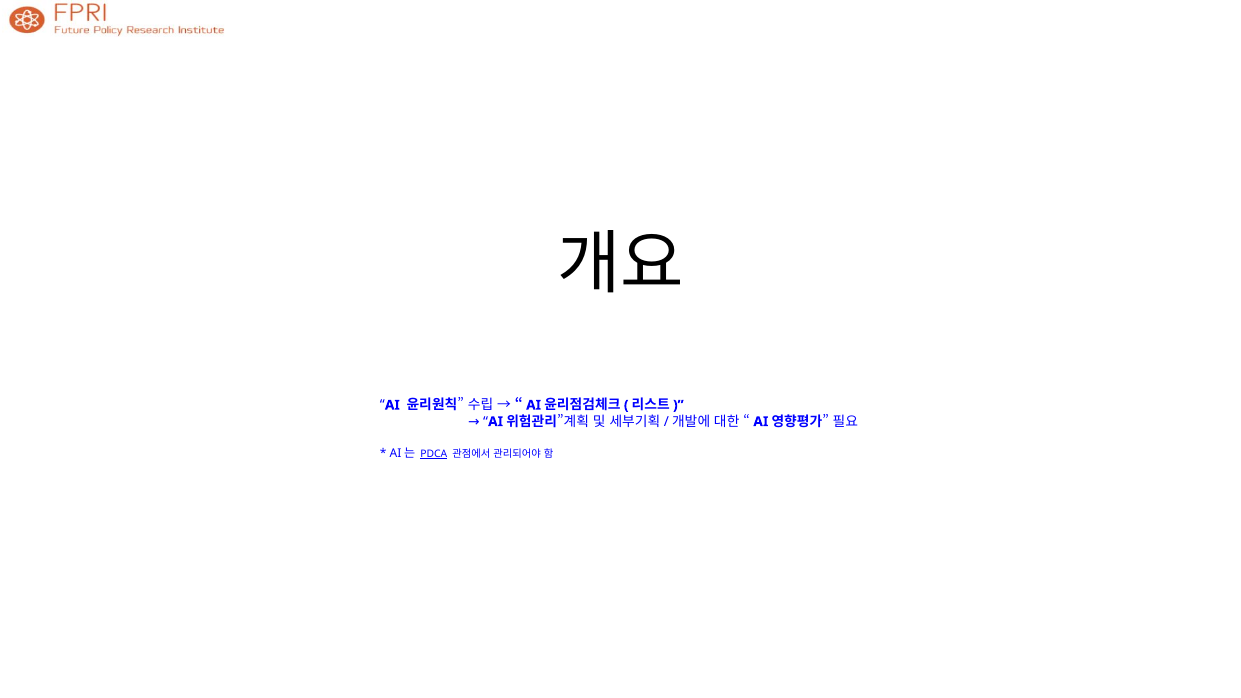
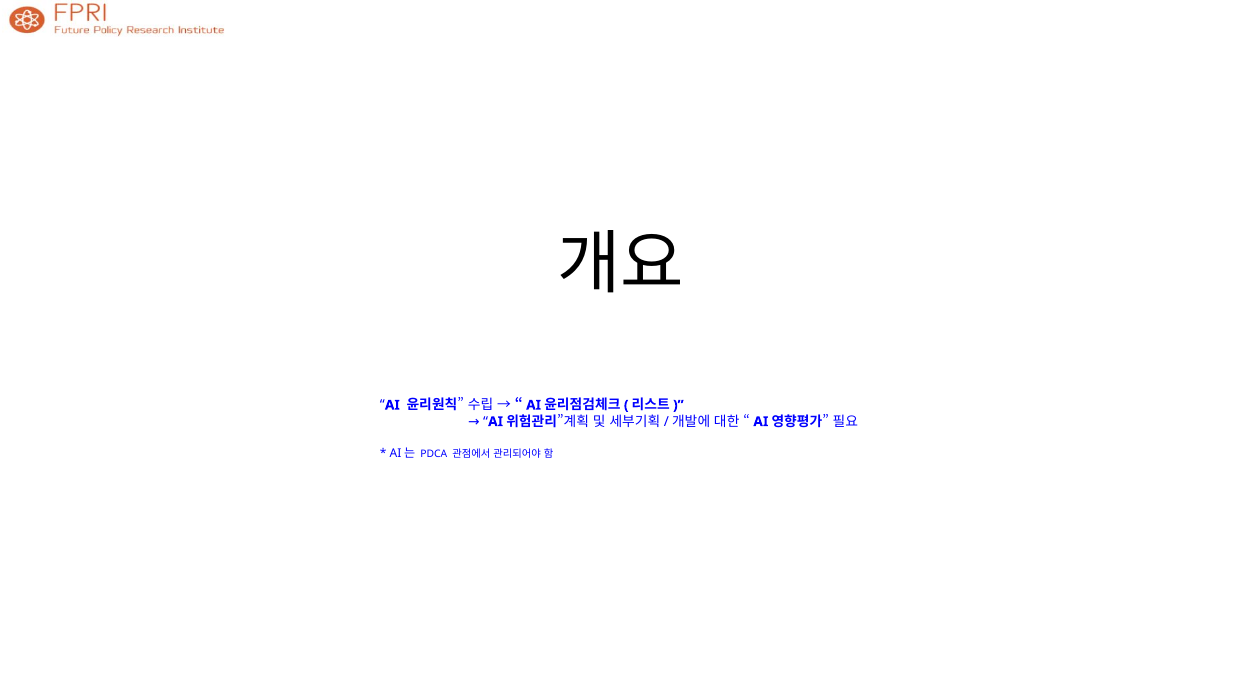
PDCA underline: present -> none (434, 454)
